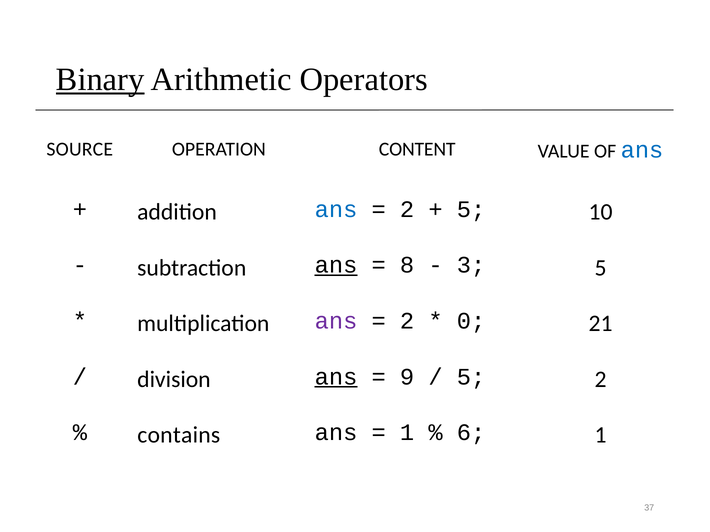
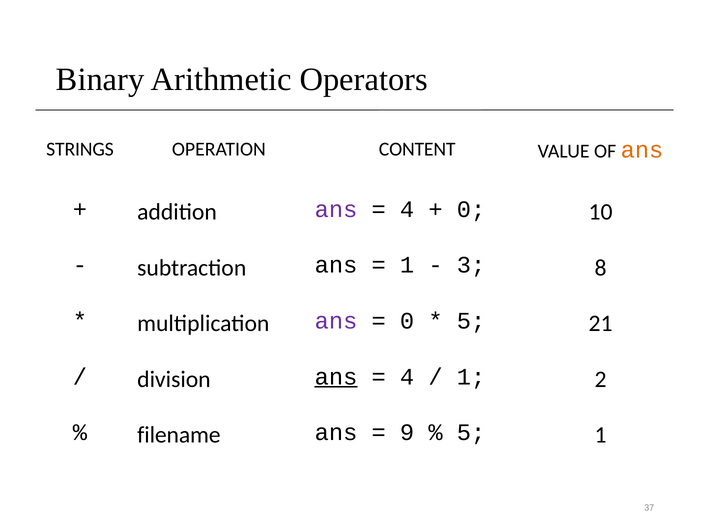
Binary underline: present -> none (100, 80)
SOURCE: SOURCE -> STRINGS (80, 150)
ans colour: blue -> orange (642, 150)
ans colour: blue -> purple (336, 210)
2: 2 -> 4 (407, 210)
5: 5 -> 0 (471, 210)
ans underline: present -> none (336, 265)
8: 8 -> 1 (407, 265)
3 5: 5 -> 8 (601, 268)
2: 2 -> 0 (407, 321)
0: 0 -> 5 (471, 321)
9: 9 -> 4 (407, 377)
5: 5 -> 1 (471, 377)
contains: contains -> filename (179, 436)
1: 1 -> 9 (407, 433)
6: 6 -> 5 (471, 433)
